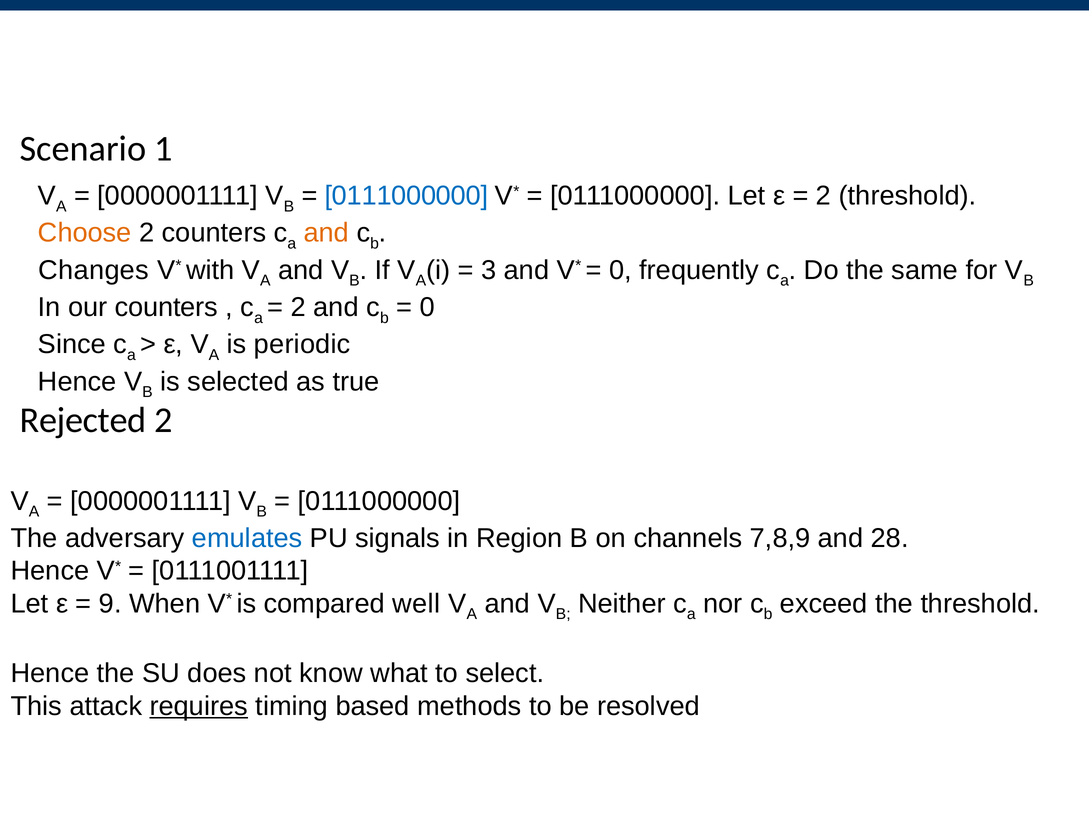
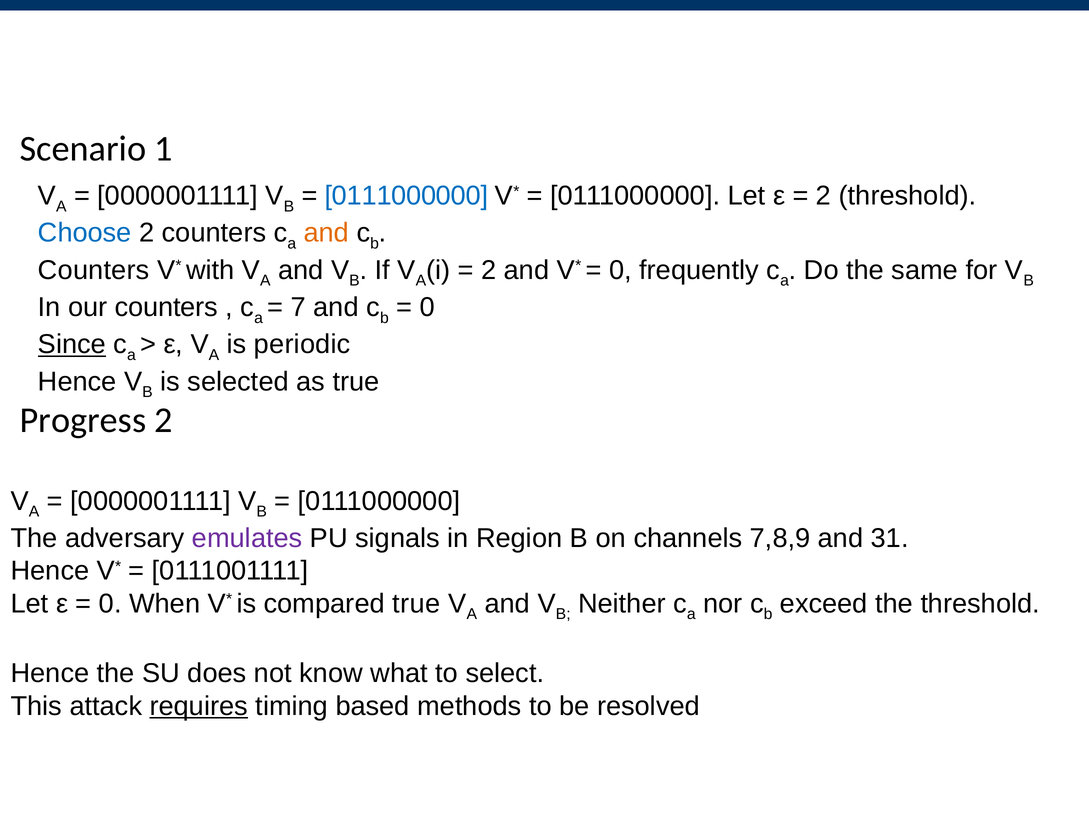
Choose colour: orange -> blue (85, 233)
Changes: Changes -> Counters (94, 270)
3: 3 -> 2 (489, 270)
2: 2 -> 7 (298, 307)
Since underline: none -> present (72, 344)
Rejected: Rejected -> Progress (83, 420)
emulates colour: blue -> purple (247, 538)
28: 28 -> 31 (890, 538)
9: 9 -> 0 (110, 603)
compared well: well -> true (416, 603)
